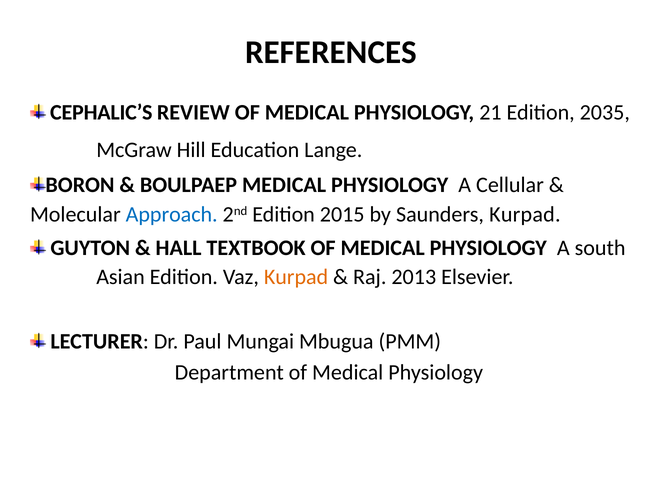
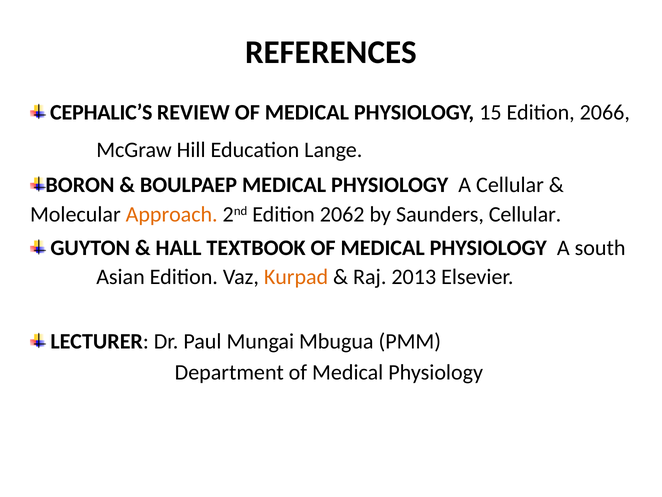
21: 21 -> 15 (490, 113)
2035: 2035 -> 2066 (605, 113)
Approach colour: blue -> orange (172, 214)
2015: 2015 -> 2062 (342, 214)
Saunders Kurpad: Kurpad -> Cellular (525, 214)
